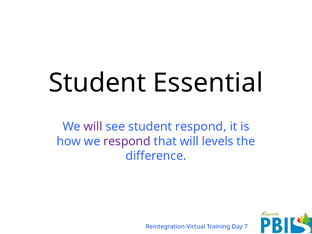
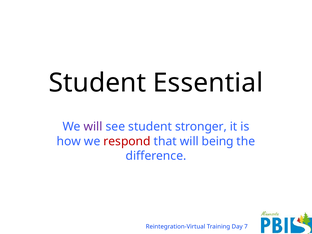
student respond: respond -> stronger (201, 127)
respond colour: purple -> red (127, 141)
levels: levels -> being (218, 141)
